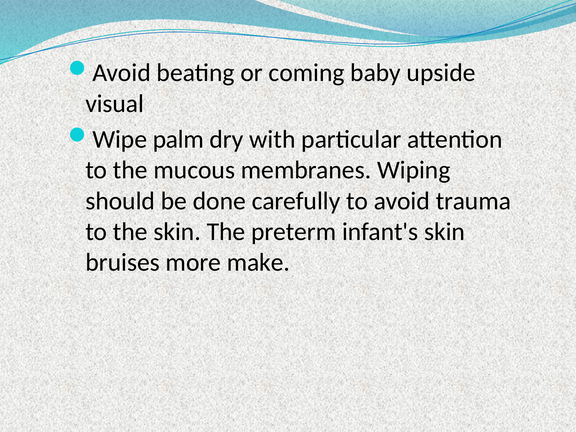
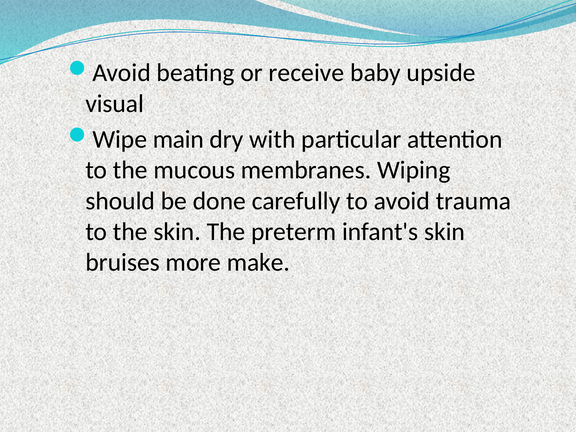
coming: coming -> receive (306, 73)
palm: palm -> main (178, 139)
